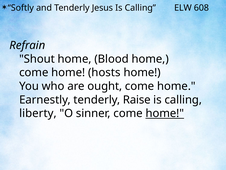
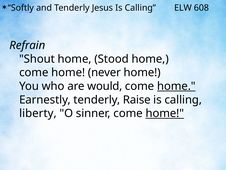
Blood: Blood -> Stood (111, 59)
hosts: hosts -> never (104, 72)
ought: ought -> would (105, 86)
home underline: none -> present (176, 86)
